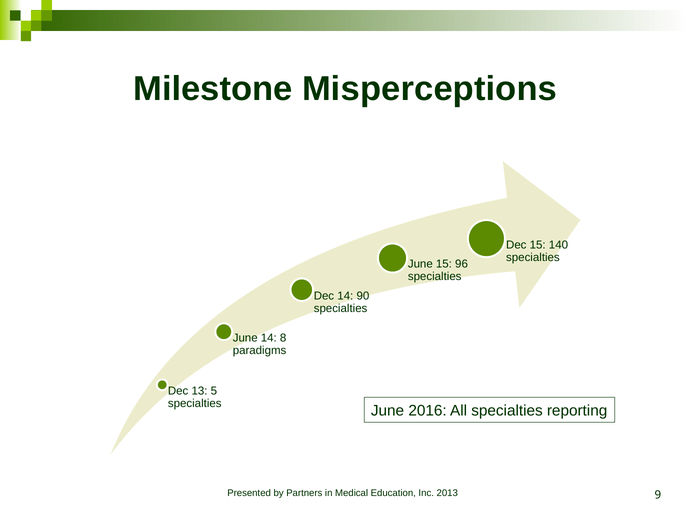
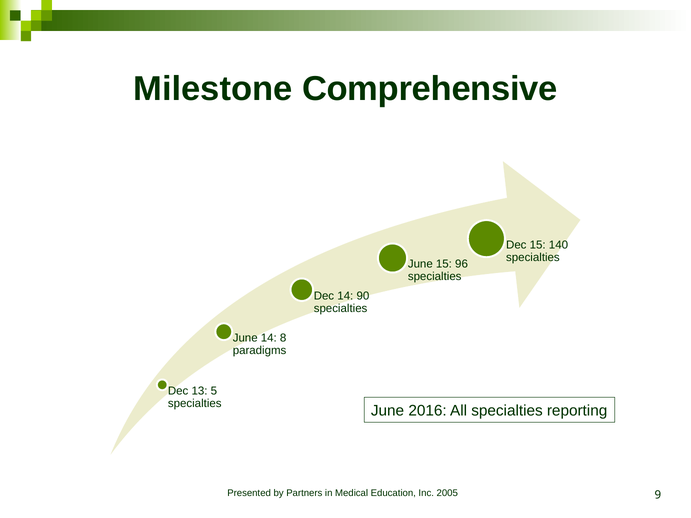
Misperceptions: Misperceptions -> Comprehensive (430, 89)
2013: 2013 -> 2005 (447, 494)
